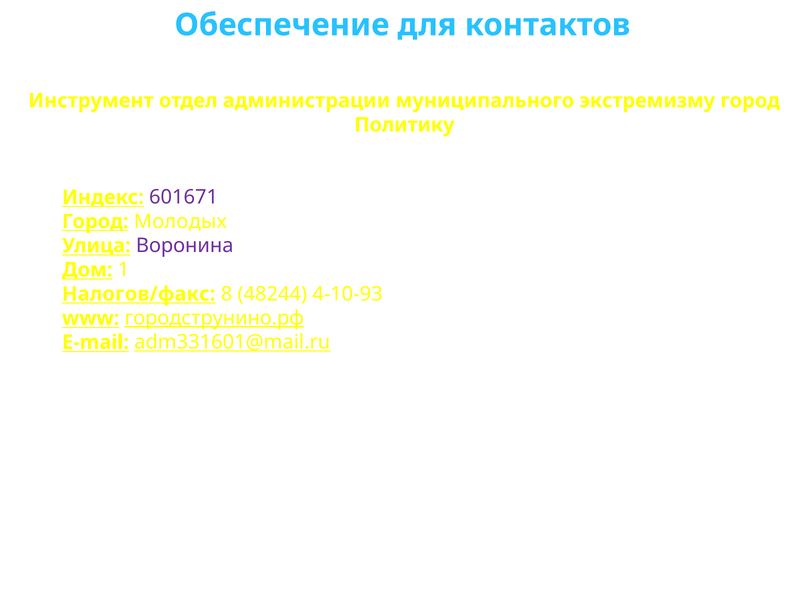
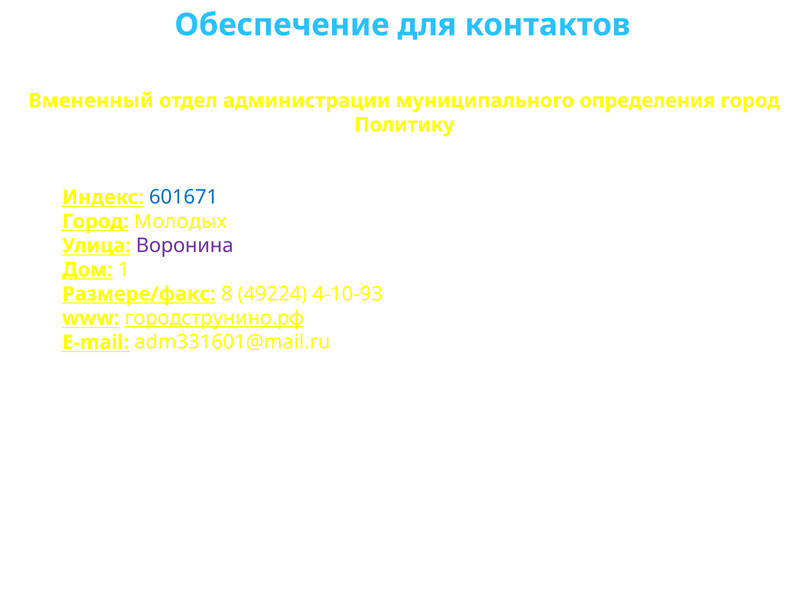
Инструмент: Инструмент -> Вмененный (91, 101)
экстремизму: экстремизму -> определения (647, 101)
601671 colour: purple -> blue (184, 197)
Налогов/факс: Налогов/факс -> Размере/факс (139, 294)
48244: 48244 -> 49224 (272, 294)
adm331601@mail.ru underline: present -> none (232, 342)
